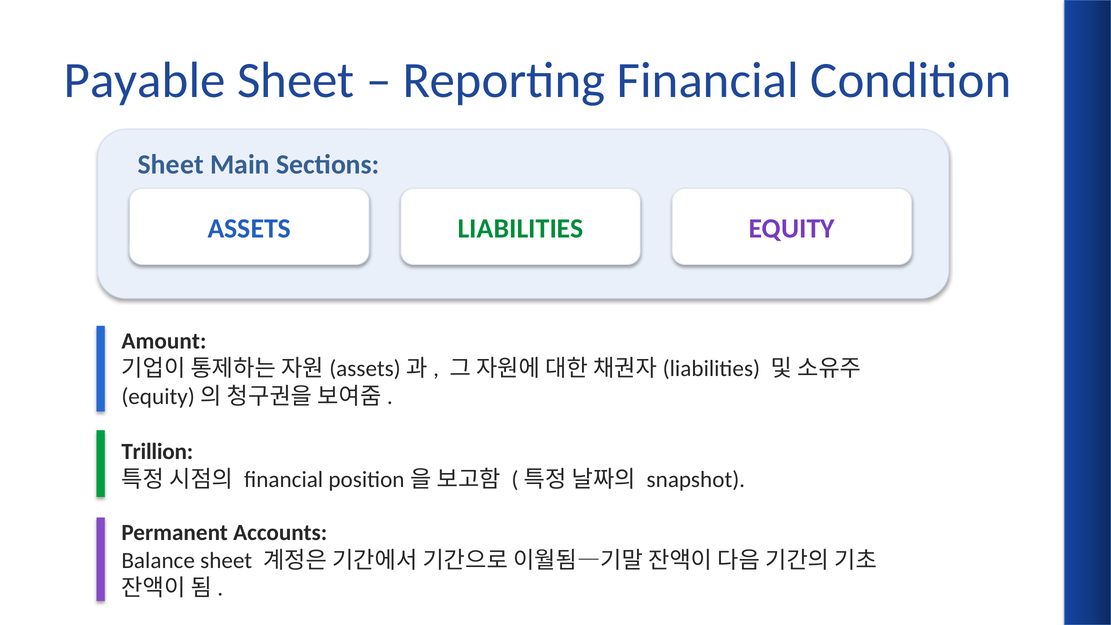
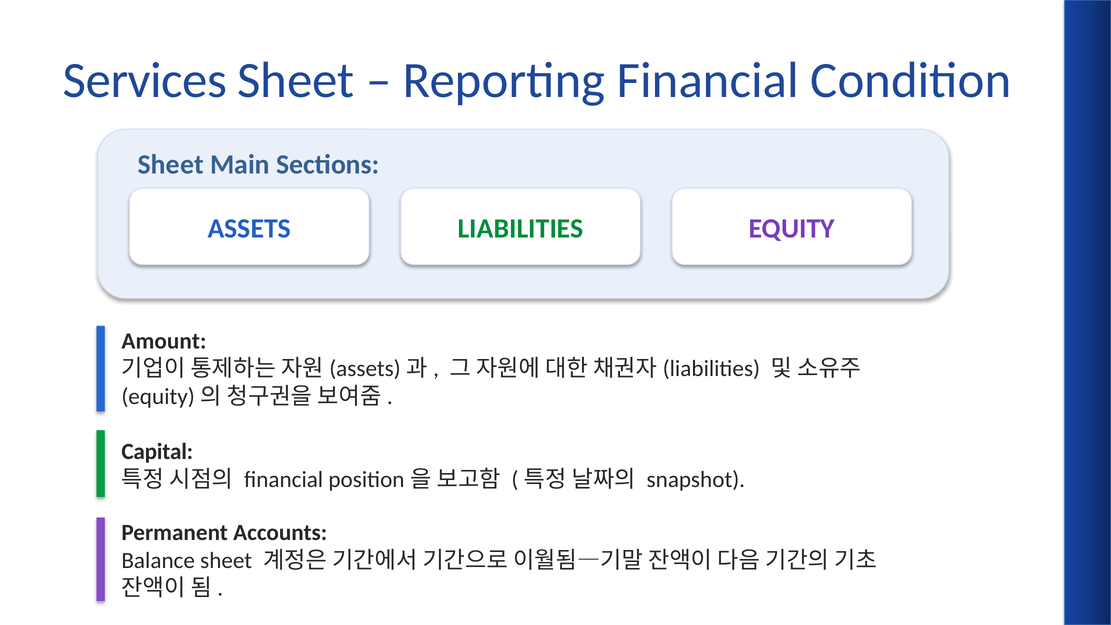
Payable: Payable -> Services (145, 81)
Trillion: Trillion -> Capital (157, 452)
